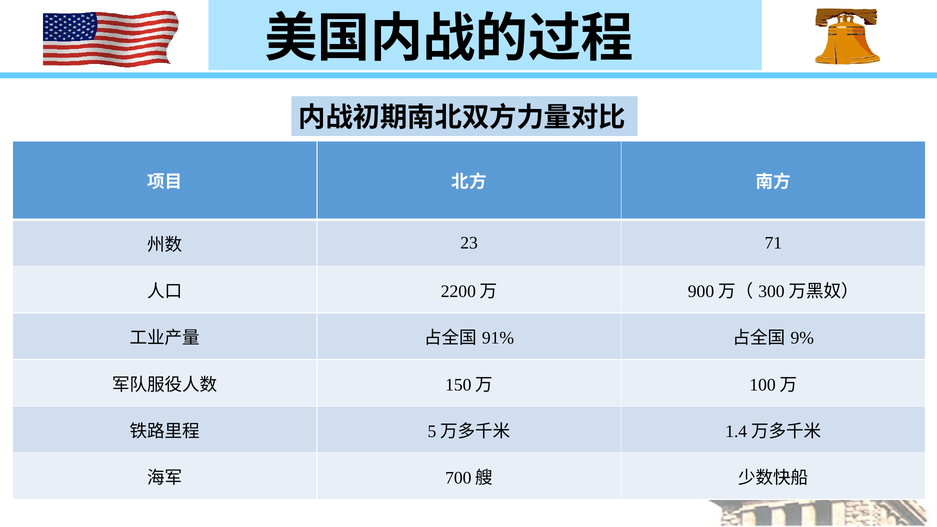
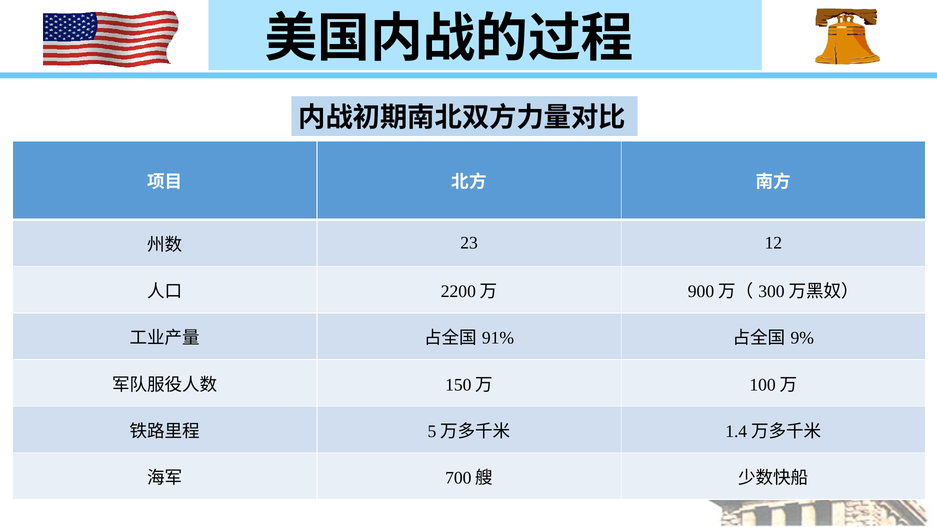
71: 71 -> 12 (773, 243)
